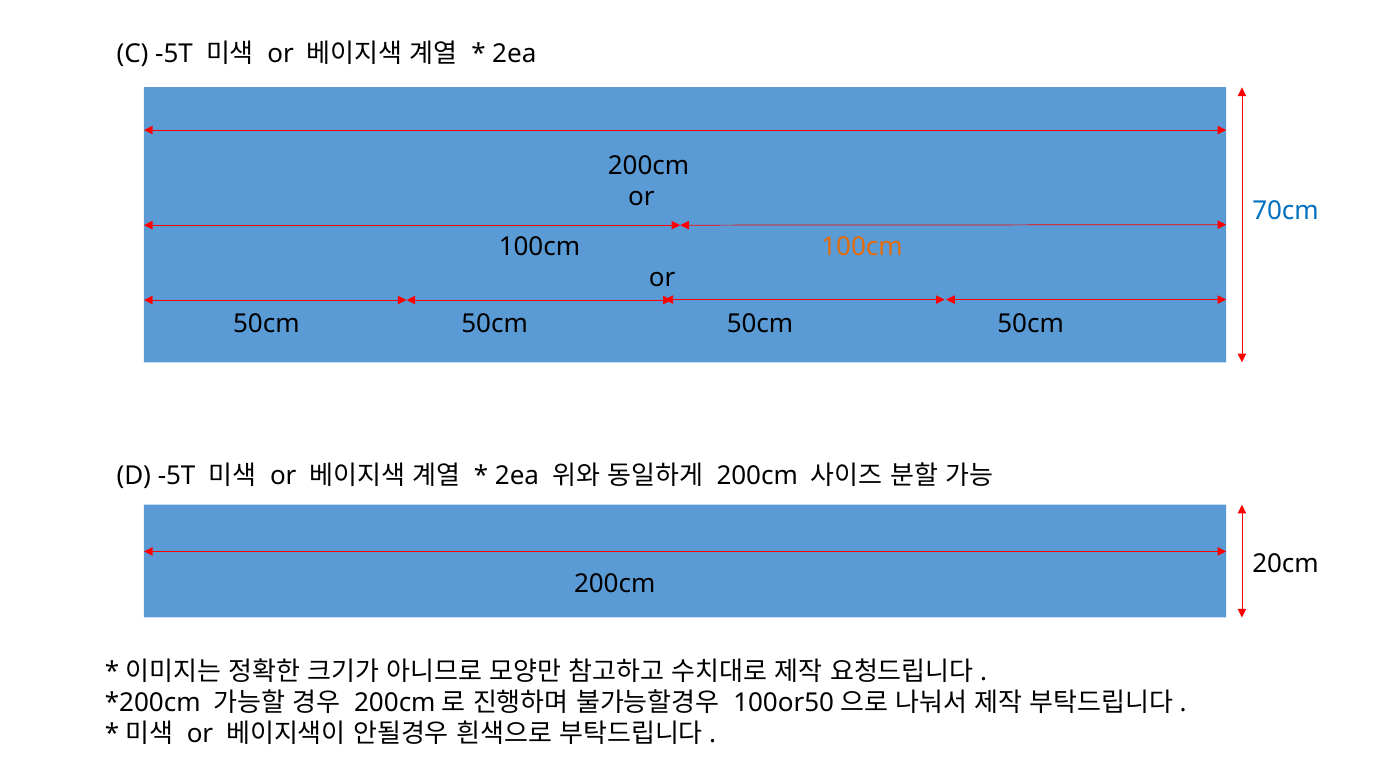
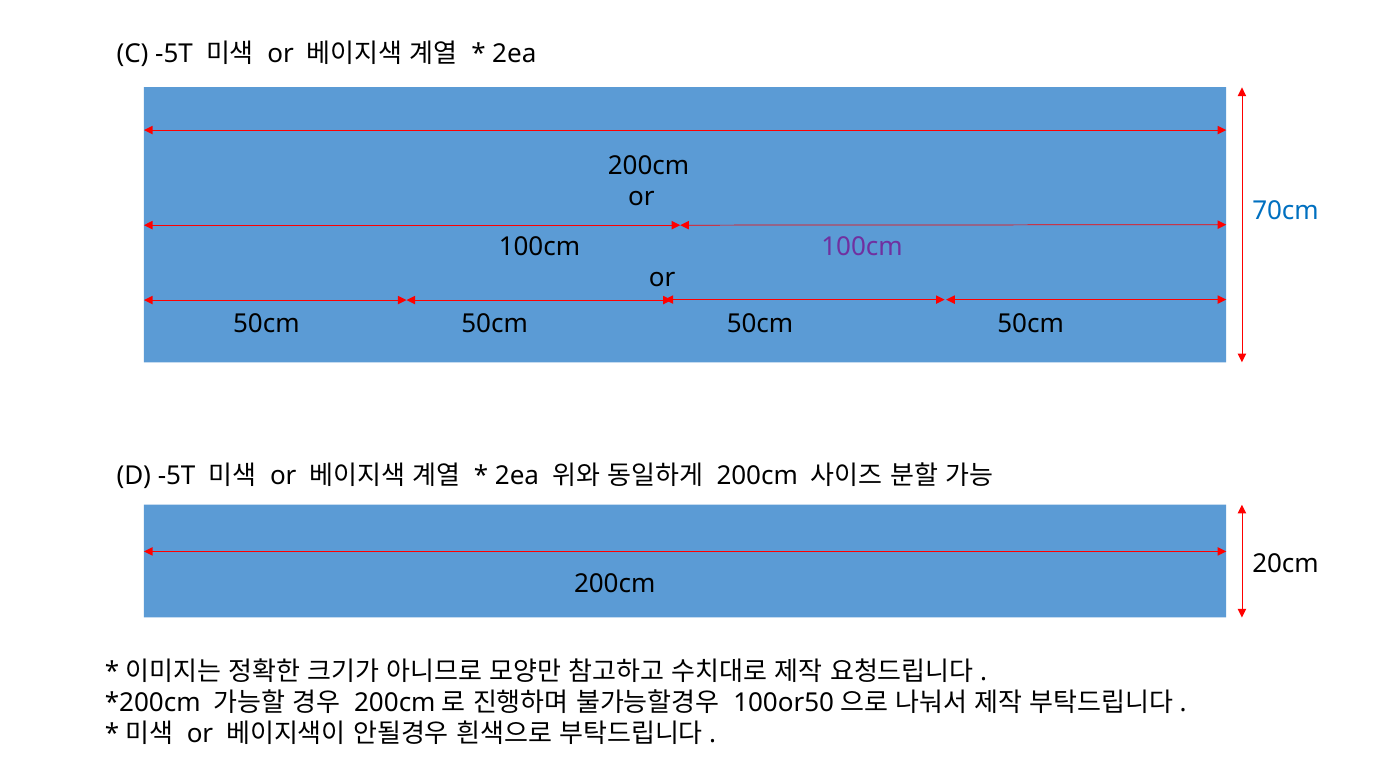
100cm colour: orange -> purple (862, 247)
